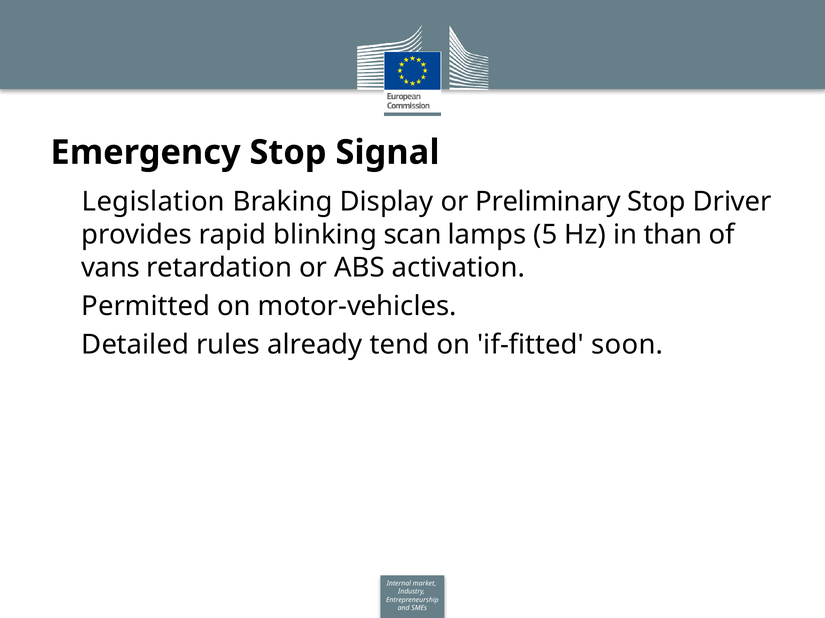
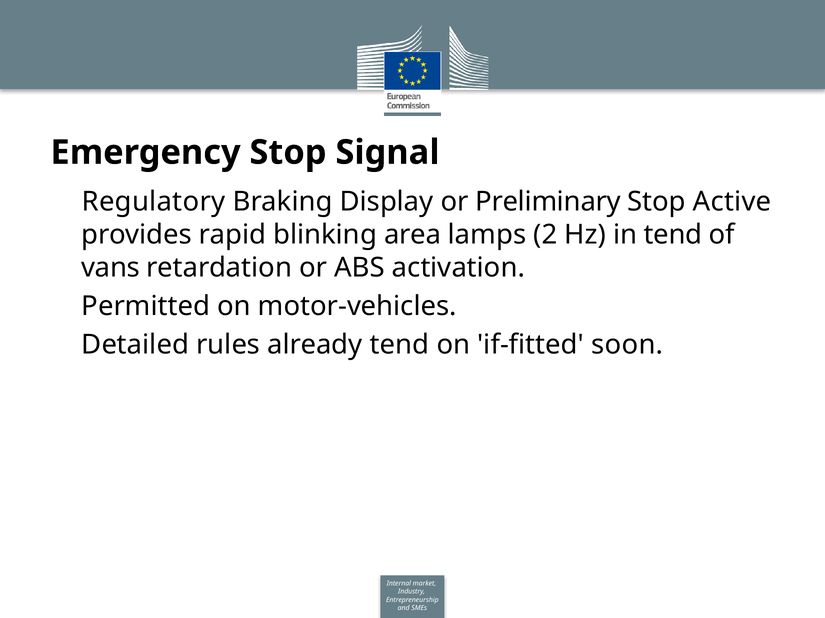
Legislation: Legislation -> Regulatory (153, 202)
Driver: Driver -> Active (732, 202)
scan: scan -> area (413, 235)
5: 5 -> 2 (545, 235)
in than: than -> tend (673, 235)
